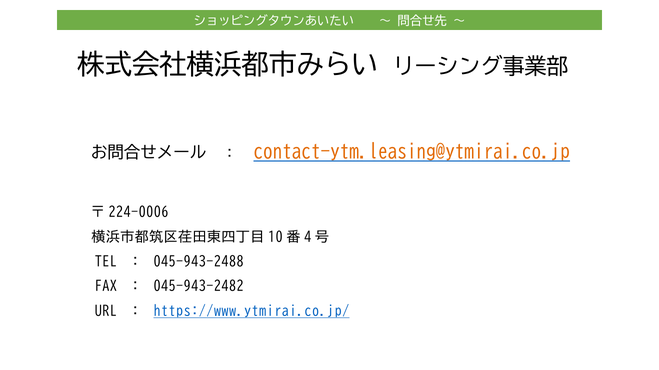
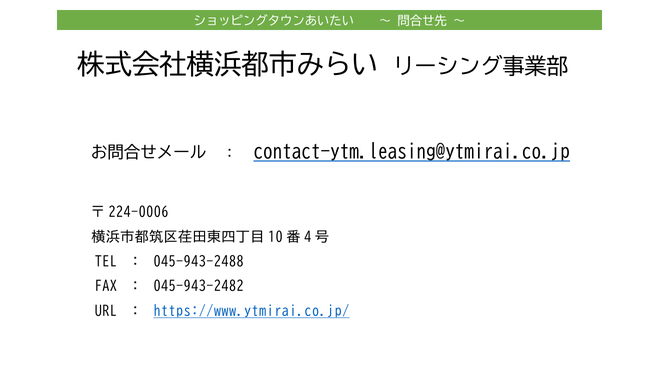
contact-ytm.leasing@ytmirai.co.jp colour: orange -> black (412, 152)
